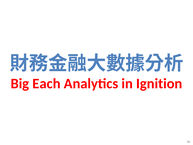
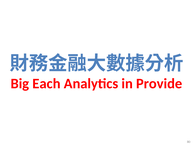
Ignition: Ignition -> Provide (159, 83)
